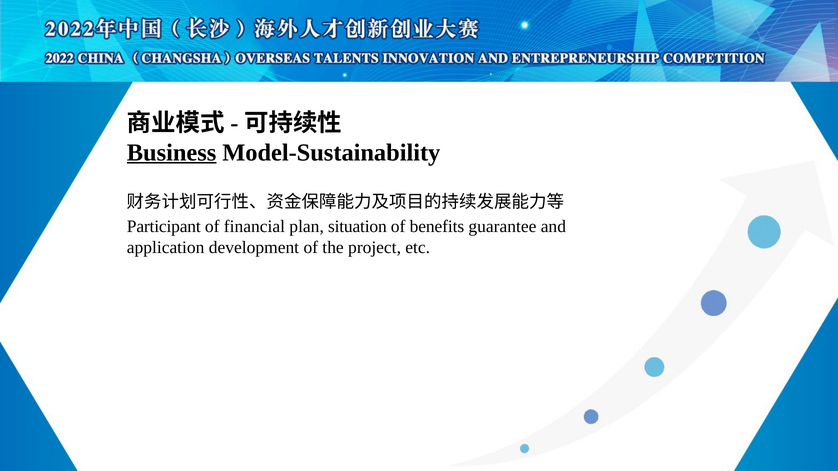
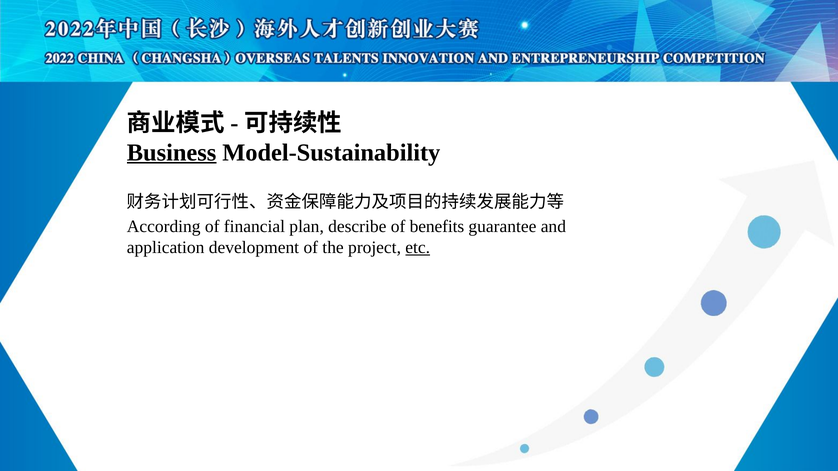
Participant: Participant -> According (164, 227)
situation: situation -> describe (357, 227)
etc underline: none -> present (418, 248)
